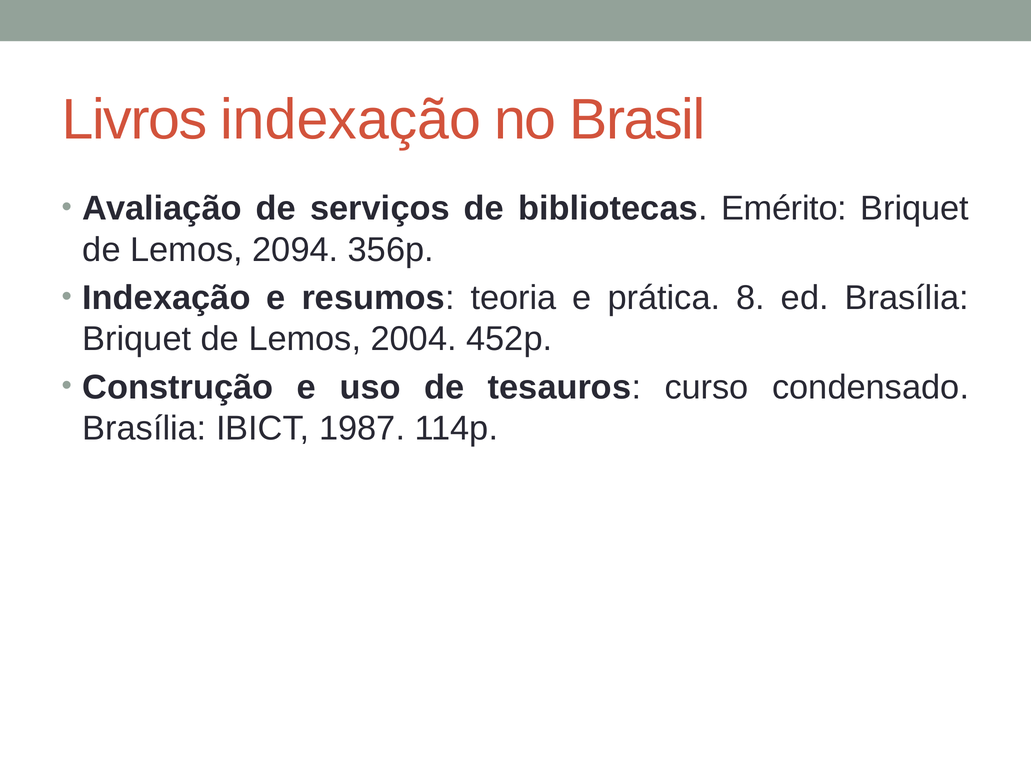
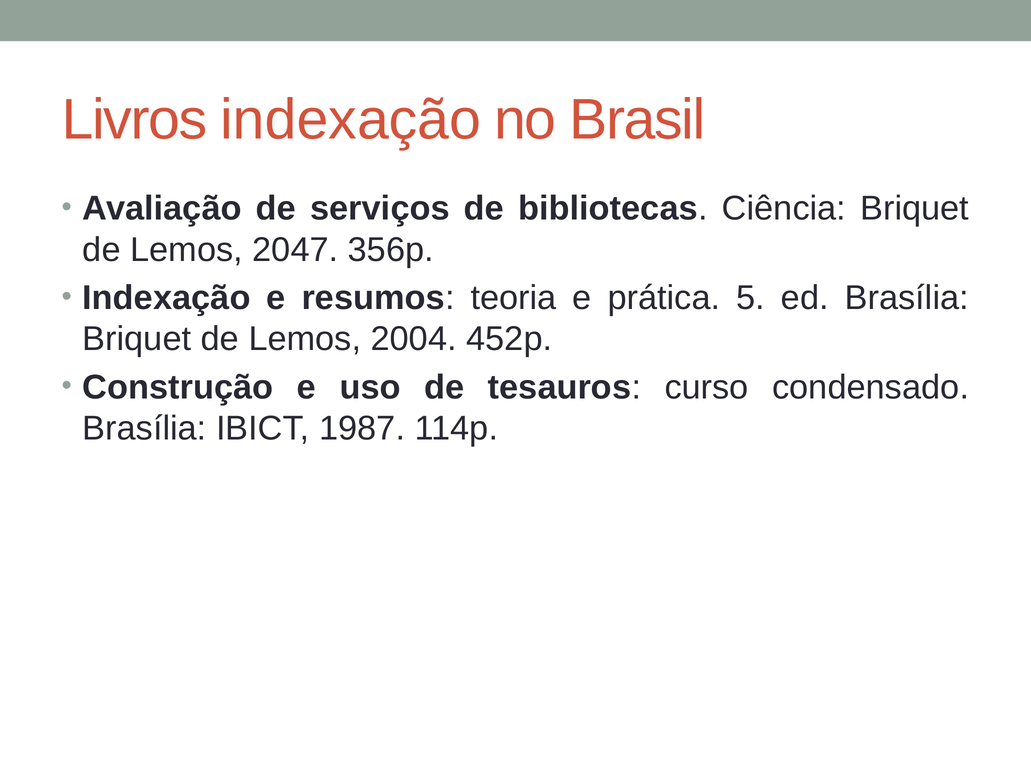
Emérito: Emérito -> Ciência (784, 209)
2094: 2094 -> 2047 (295, 250)
8: 8 -> 5 (751, 298)
